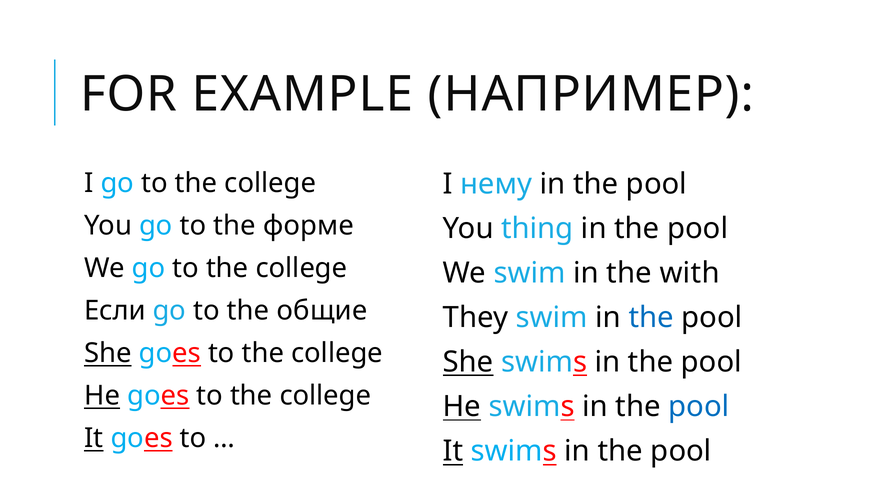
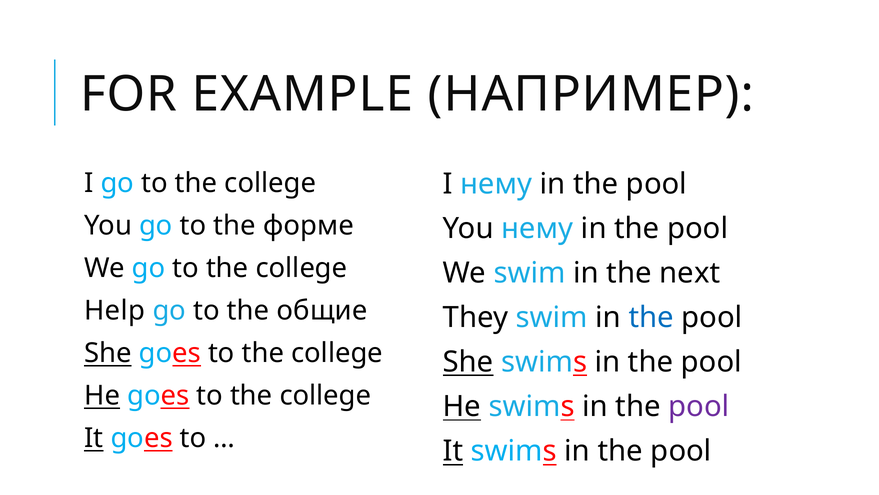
You thing: thing -> нему (537, 228)
with: with -> next (690, 273)
Если: Если -> Help (115, 310)
pool colour: blue -> purple (699, 406)
